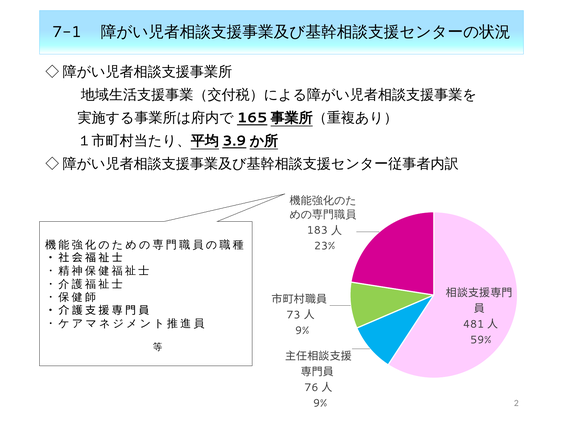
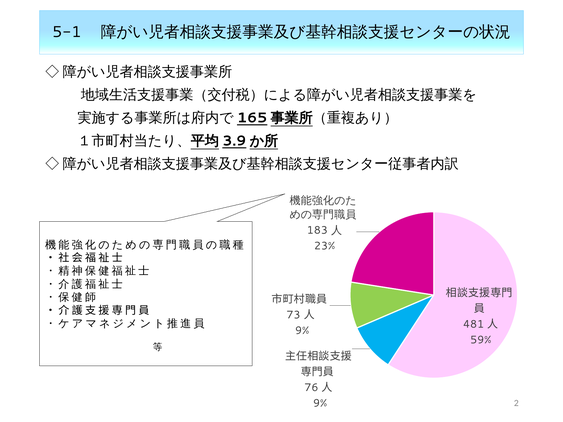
7-1: 7-1 -> 5-1 (67, 32)
